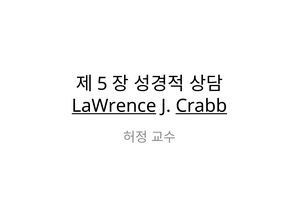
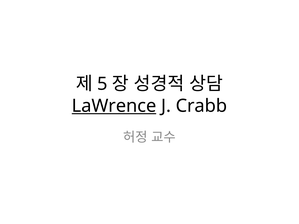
Crabb underline: present -> none (201, 106)
